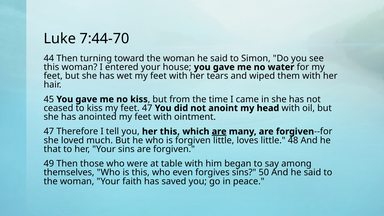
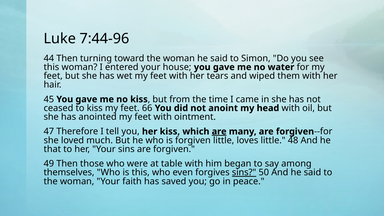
7:44-70: 7:44-70 -> 7:44-96 (104, 39)
feet 47: 47 -> 66 (147, 108)
her this: this -> kiss (170, 131)
sins underline: none -> present (244, 172)
